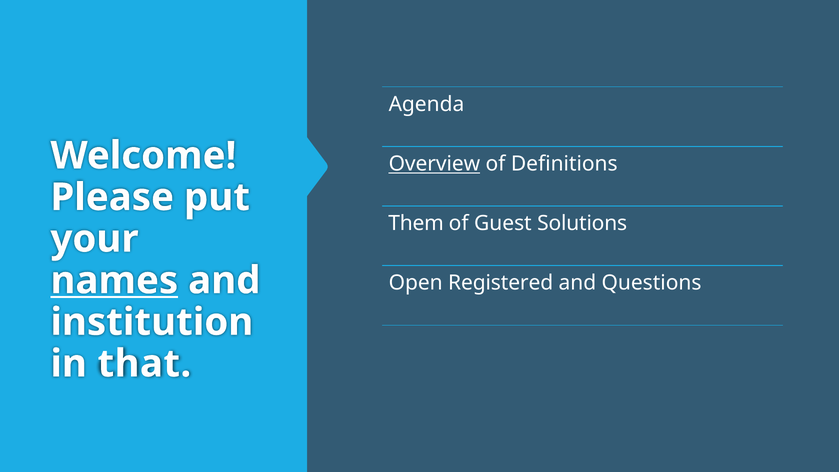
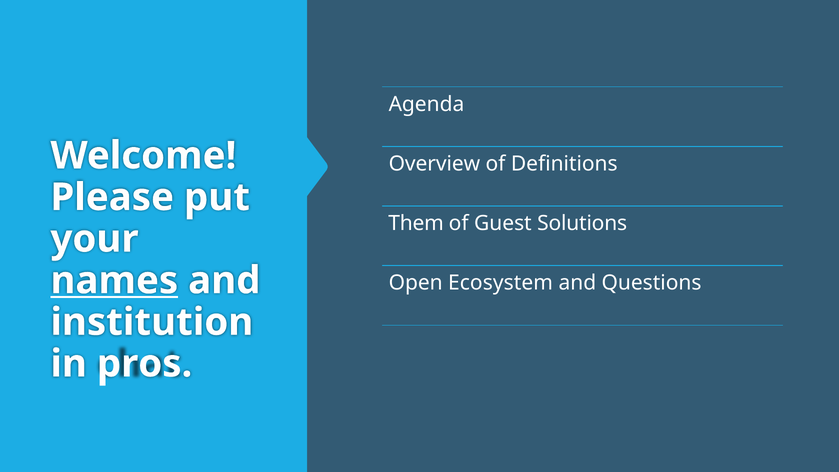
Overview underline: present -> none (434, 164)
Registered: Registered -> Ecosystem (501, 283)
that: that -> pros (145, 364)
